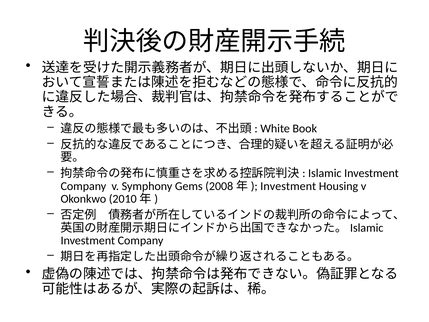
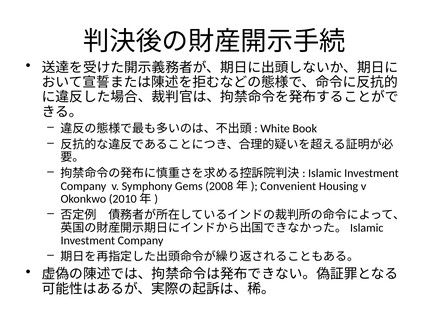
Investment: Investment -> Convenient (288, 186)
